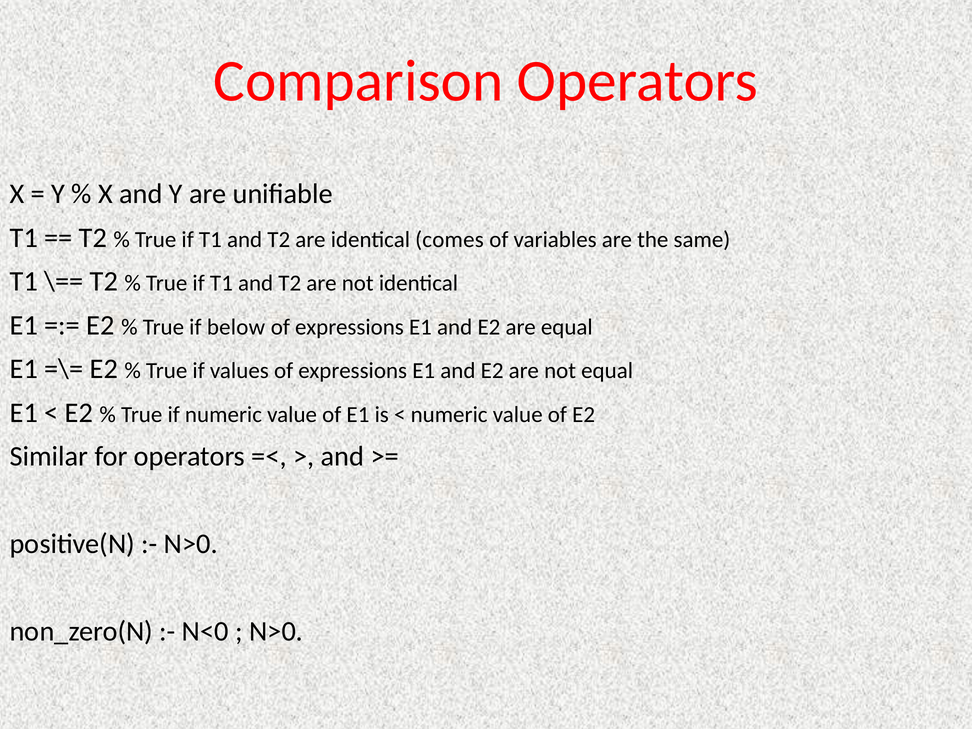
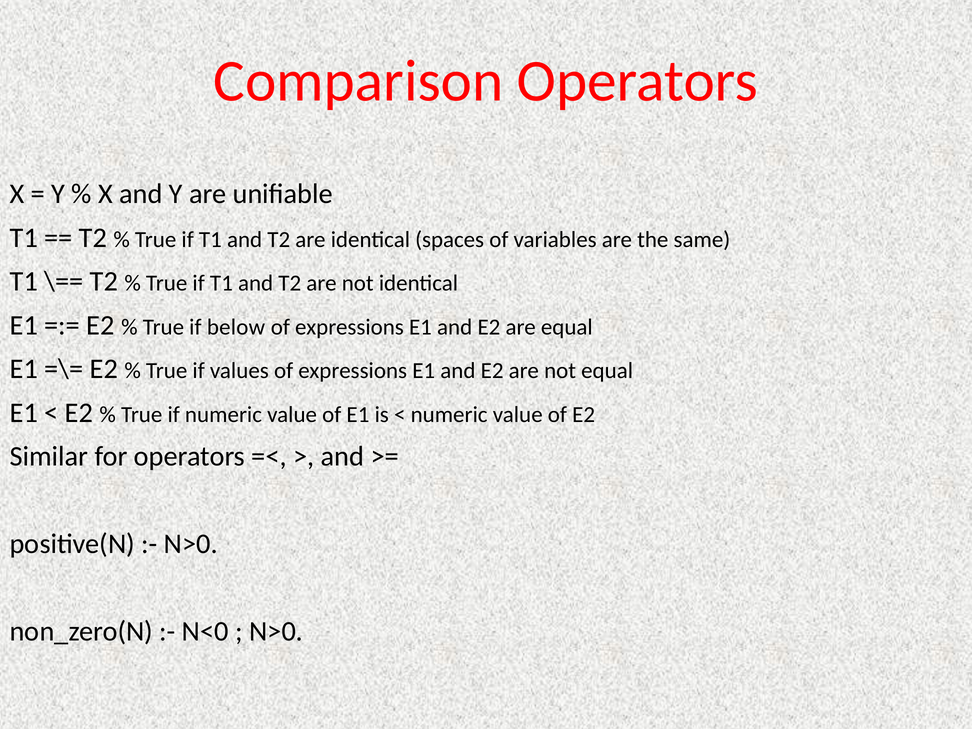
comes: comes -> spaces (450, 239)
